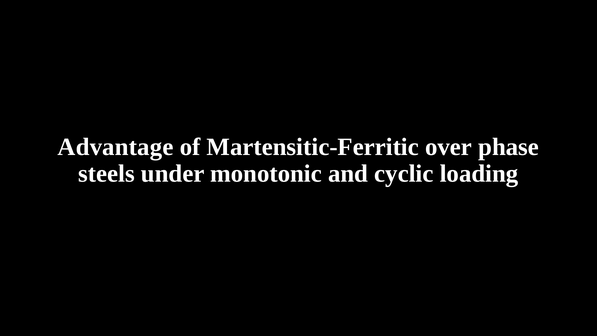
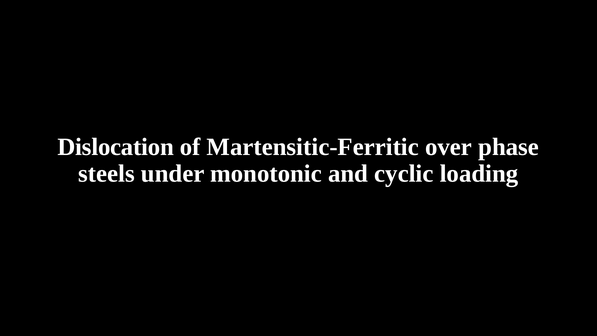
Advantage: Advantage -> Dislocation (116, 147)
